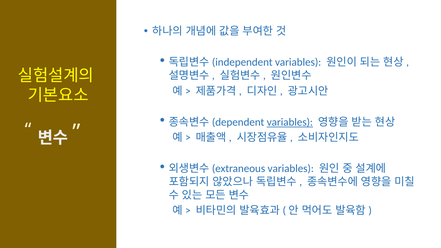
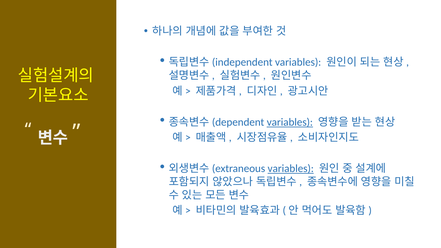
variables underline: none -> present (291, 169)
